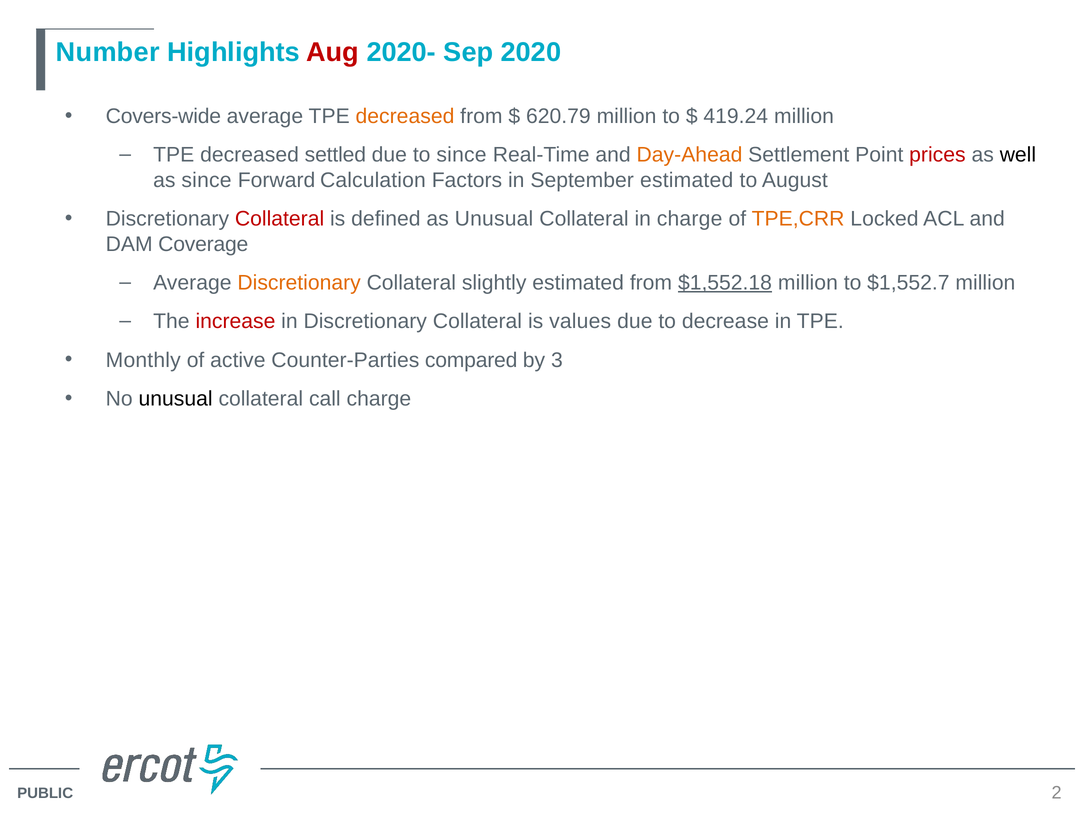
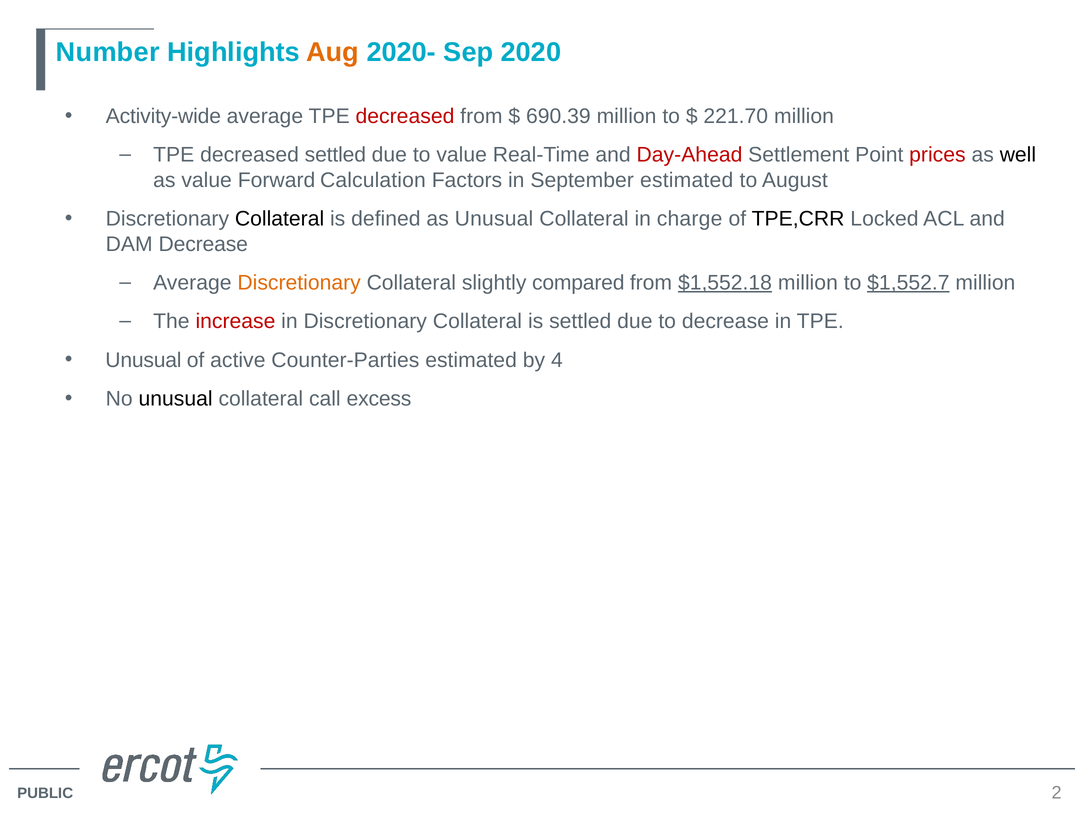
Aug colour: red -> orange (333, 52)
Covers-wide: Covers-wide -> Activity-wide (163, 116)
decreased colour: orange -> red (405, 116)
620.79: 620.79 -> 690.39 (558, 116)
419.24: 419.24 -> 221.70 (736, 116)
to since: since -> value (462, 155)
Day-Ahead colour: orange -> red (689, 155)
as since: since -> value (207, 180)
Collateral colour: red -> black (280, 219)
TPE,CRR colour: orange -> black (798, 219)
DAM Coverage: Coverage -> Decrease (203, 244)
slightly estimated: estimated -> compared (578, 283)
$1,552.7 underline: none -> present (908, 283)
is values: values -> settled (580, 322)
Monthly: Monthly -> Unusual (143, 360)
Counter-Parties compared: compared -> estimated (471, 360)
3: 3 -> 4 (557, 360)
call charge: charge -> excess (379, 399)
